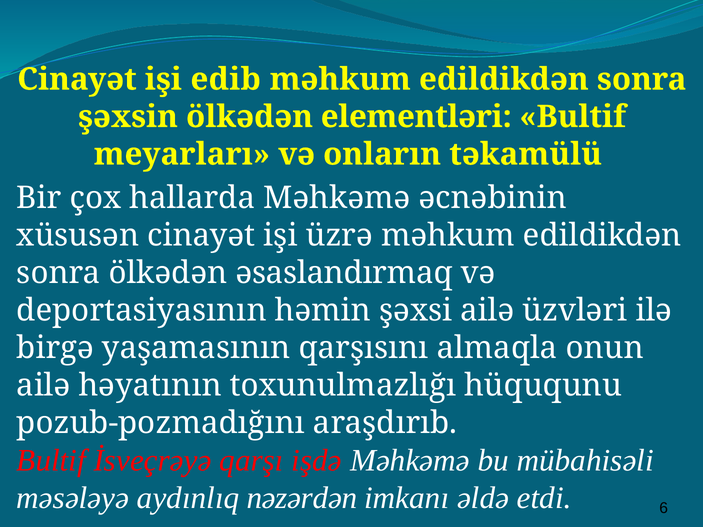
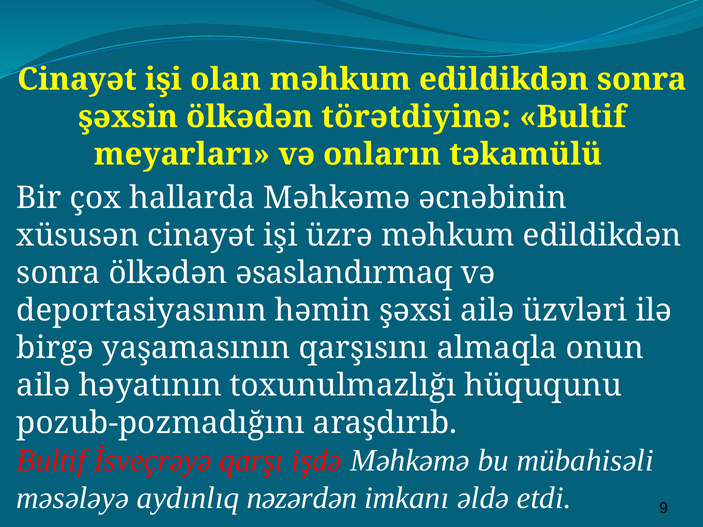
edib: edib -> olan (226, 79)
elementləri: elementləri -> törətdiyinə (416, 117)
6: 6 -> 9 (664, 508)
